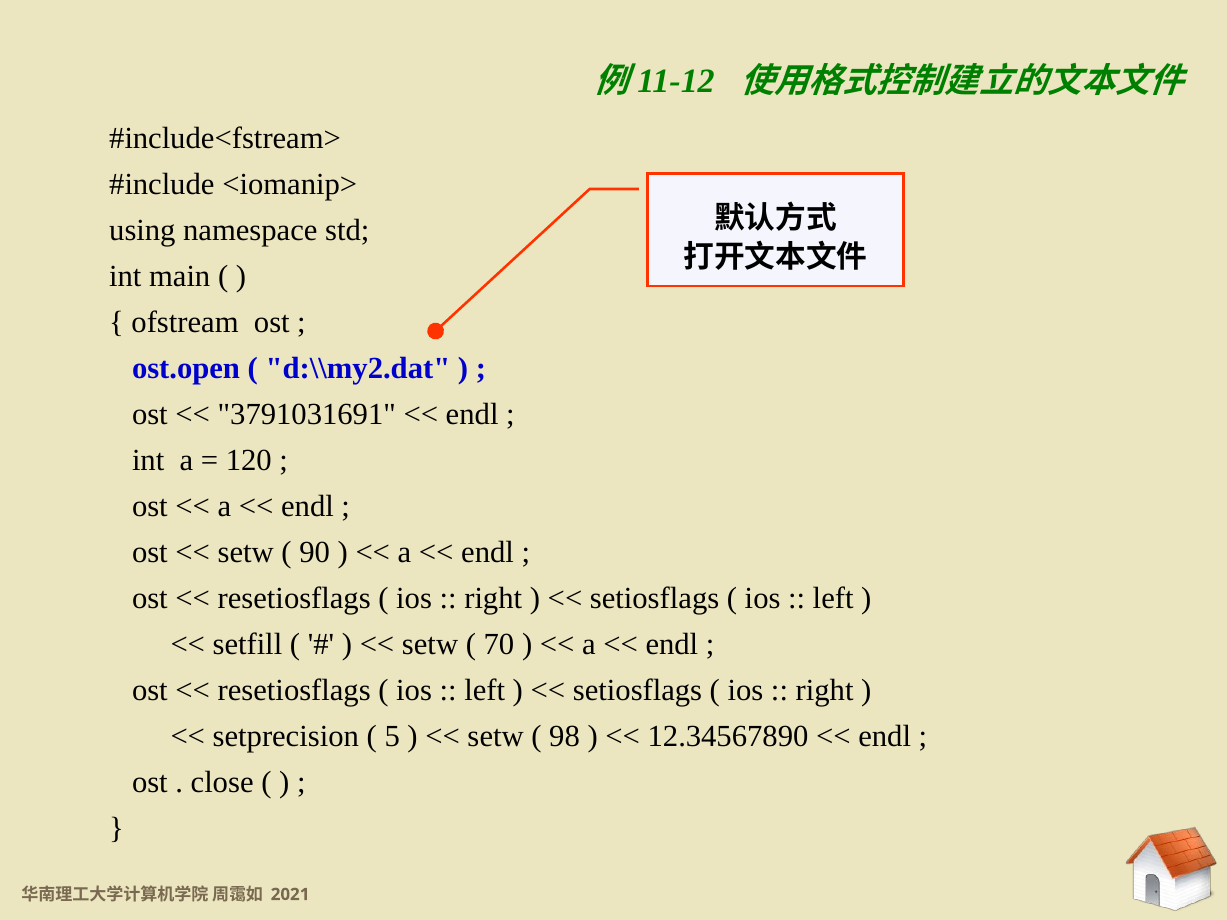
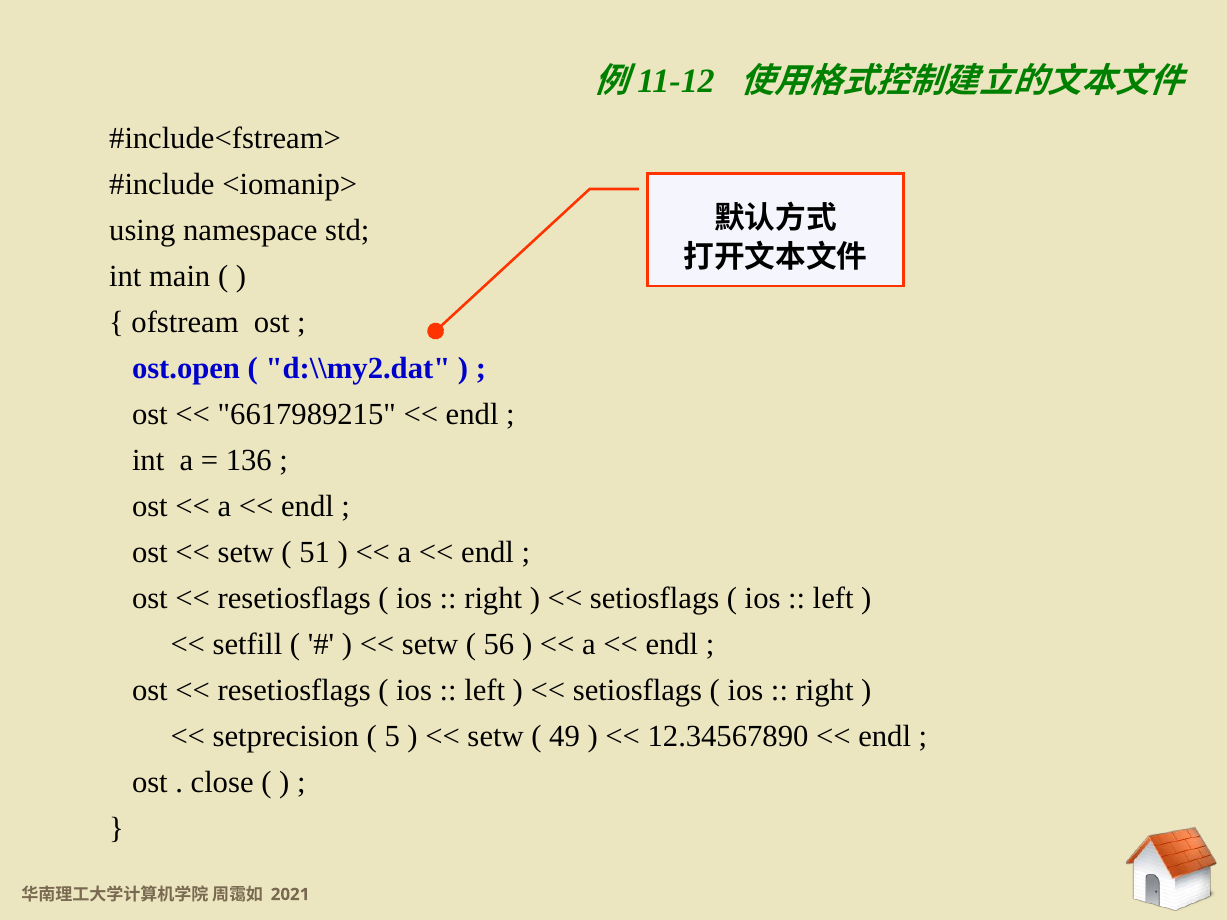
3791031691: 3791031691 -> 6617989215 (307, 414)
120: 120 -> 136 (249, 460)
90: 90 -> 51 (315, 552)
70: 70 -> 56 (499, 644)
98: 98 -> 49 (565, 736)
